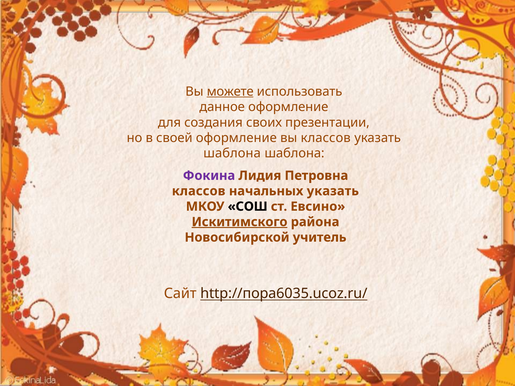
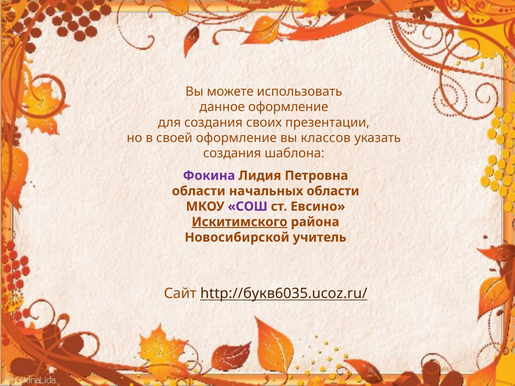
можете underline: present -> none (230, 92)
шаблона: шаблона -> создания (232, 153)
классов: классов -> области (199, 191)
начальных указать: указать -> области (333, 191)
СОШ colour: black -> purple (248, 207)
http://пора6035.ucoz.ru/: http://пора6035.ucoz.ru/ -> http://букв6035.ucoz.ru/ (284, 294)
